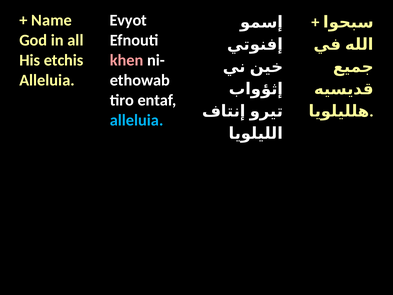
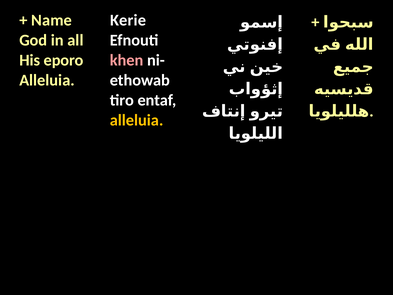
Evyot: Evyot -> Kerie (128, 20)
etchis: etchis -> eporo (64, 60)
alleluia colour: light blue -> yellow (137, 120)
